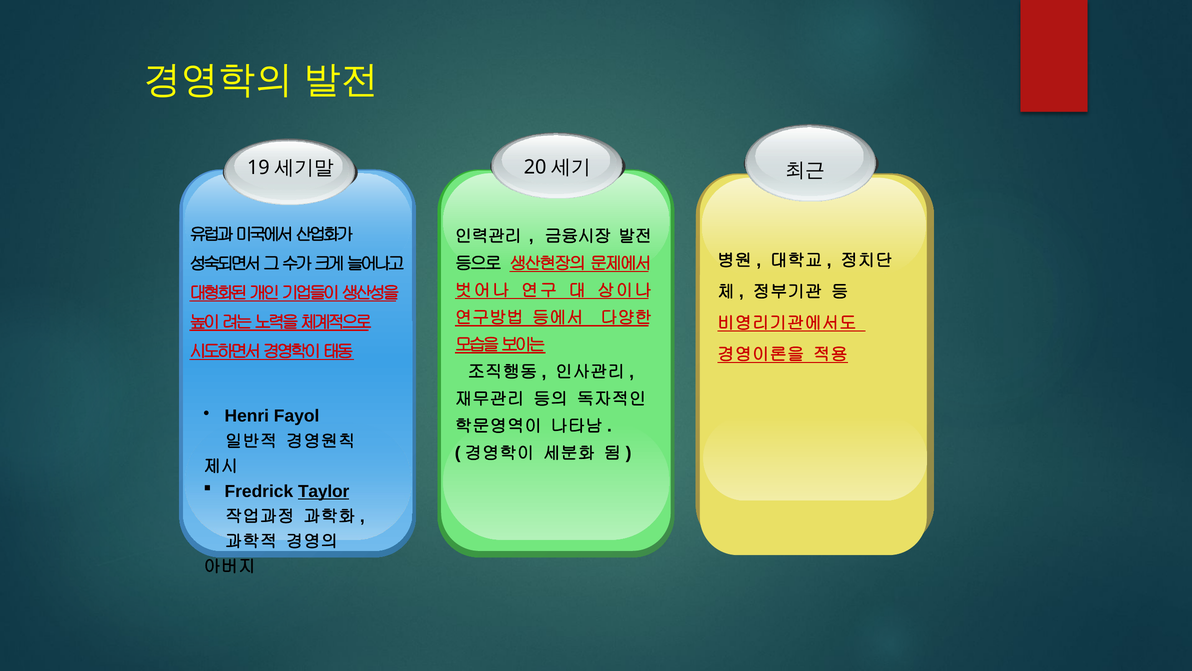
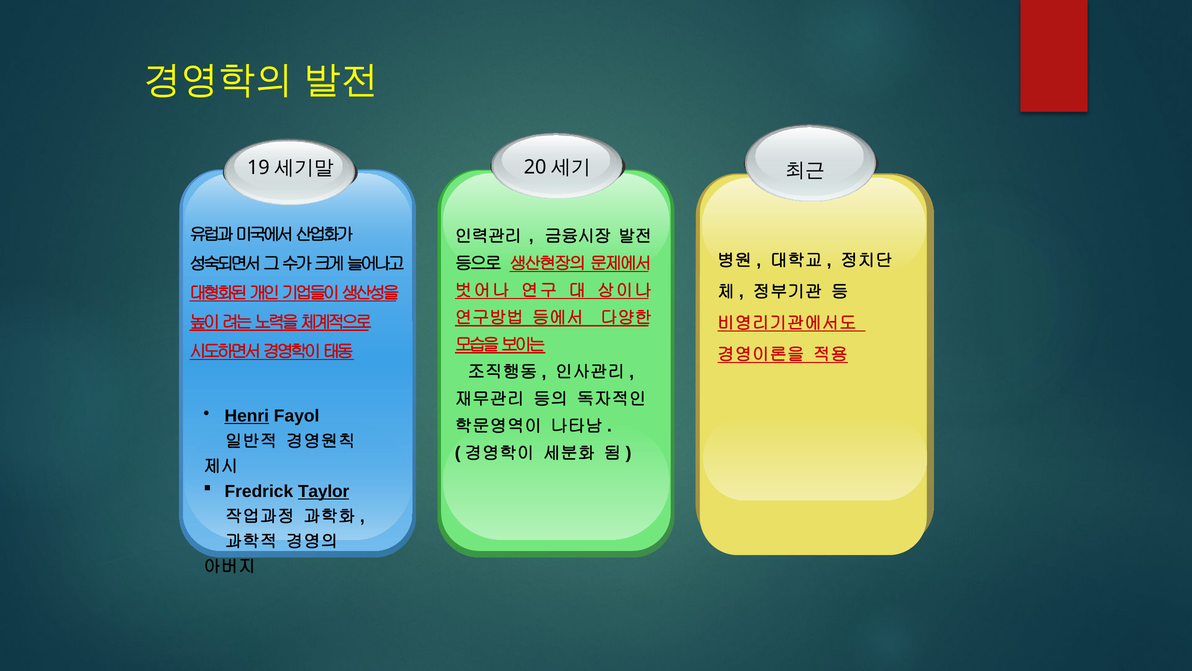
Henri underline: none -> present (247, 416)
